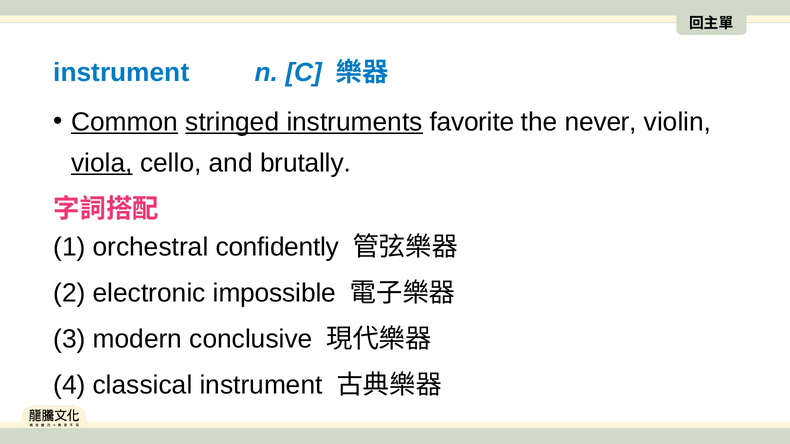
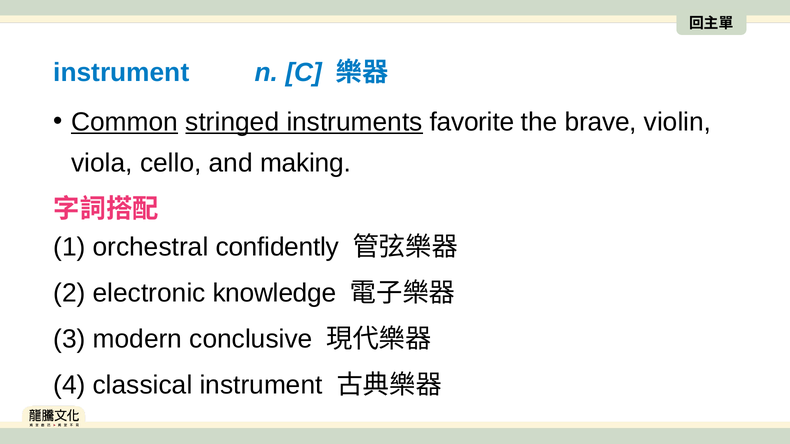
never: never -> brave (601, 122)
viola underline: present -> none (102, 163)
brutally: brutally -> making (305, 163)
impossible: impossible -> knowledge (274, 293)
